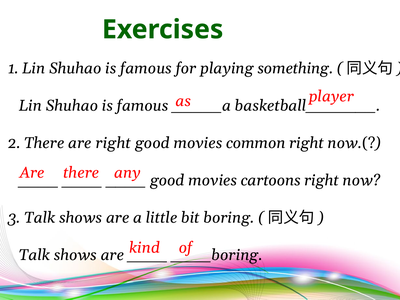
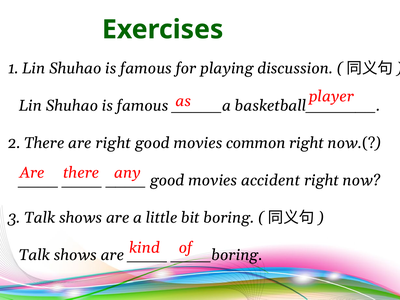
something: something -> discussion (295, 68)
cartoons: cartoons -> accident (271, 180)
